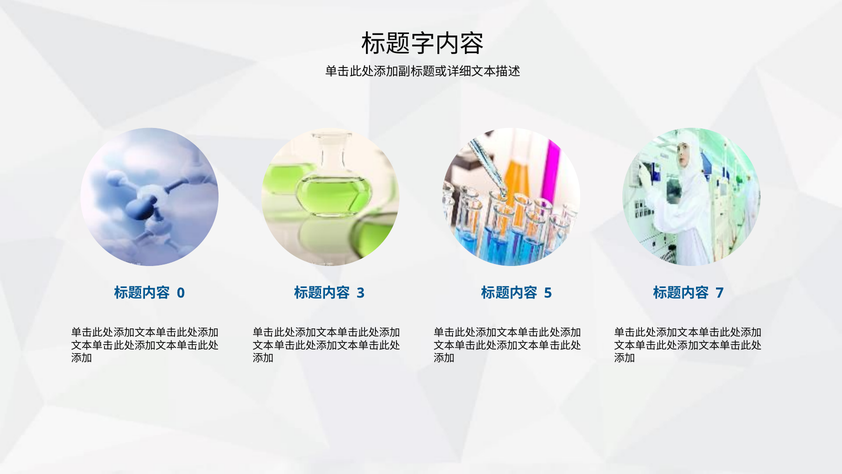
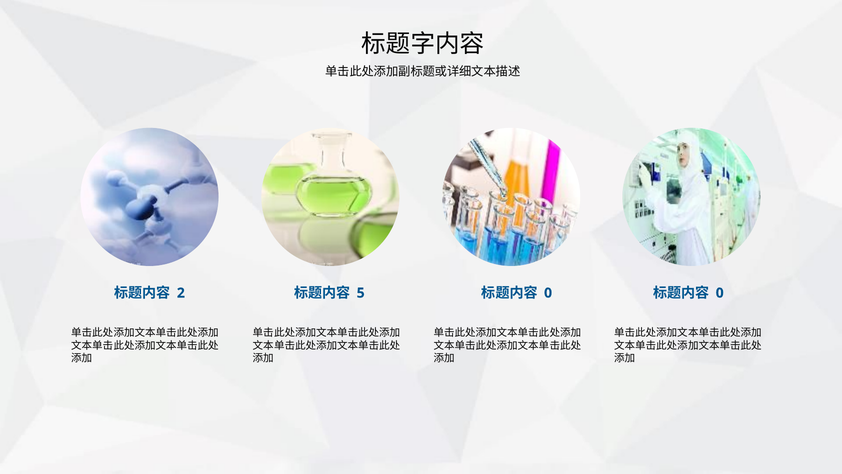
0: 0 -> 2 (181, 293)
3: 3 -> 5 (361, 293)
5: 5 -> 0 (548, 293)
7: 7 -> 0 (720, 293)
